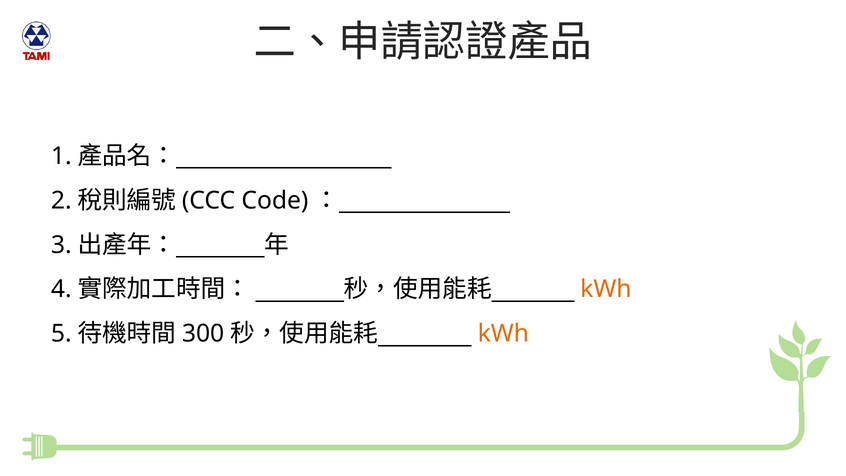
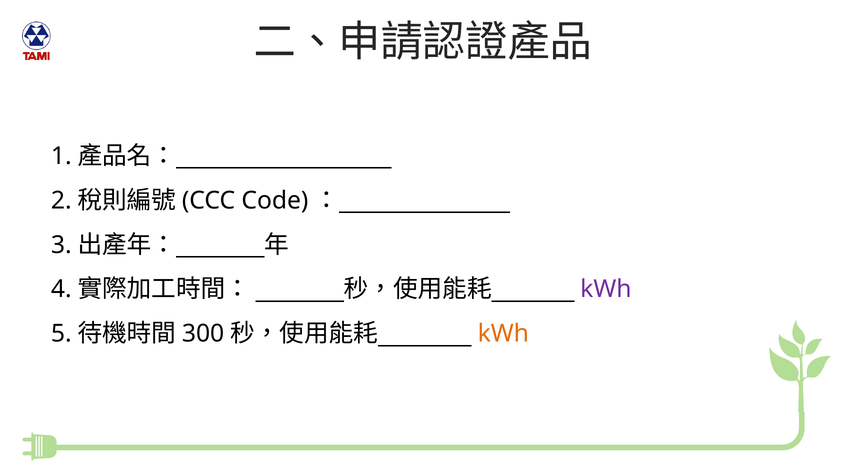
kWh colour: orange -> purple (606, 289)
